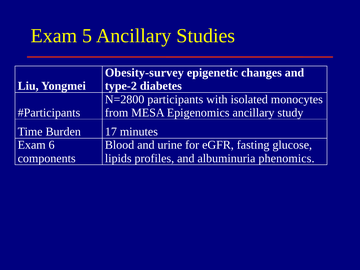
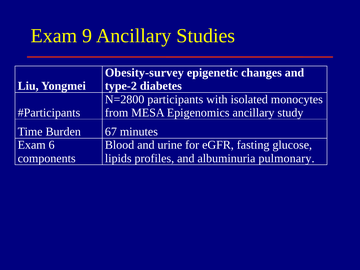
5: 5 -> 9 (87, 36)
17: 17 -> 67 (111, 132)
phenomics: phenomics -> pulmonary (286, 158)
